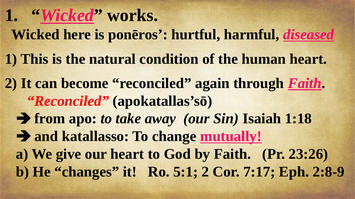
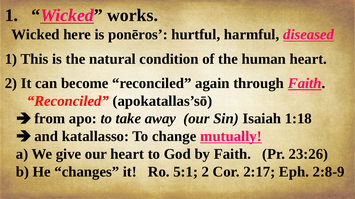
7:17: 7:17 -> 2:17 (259, 172)
